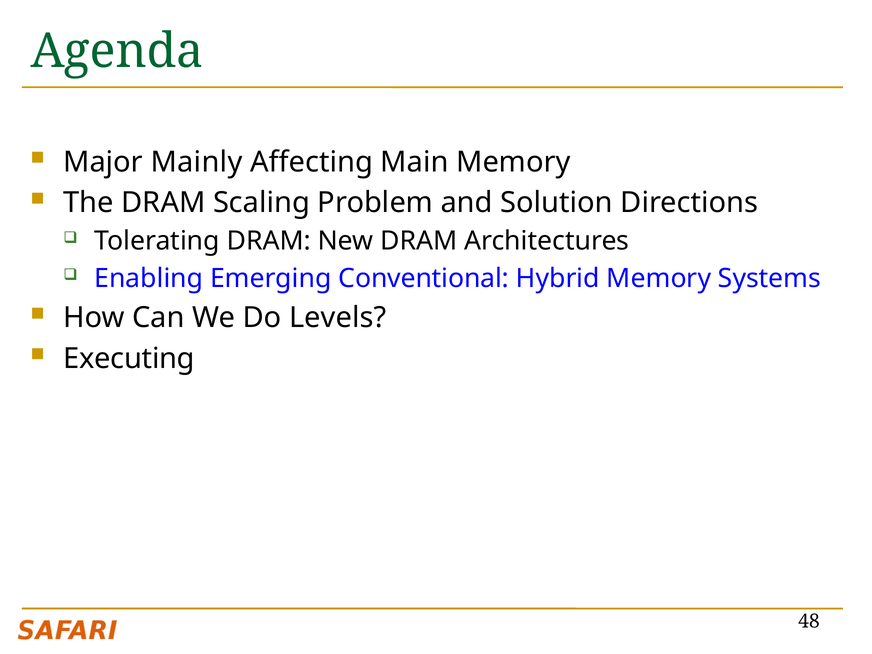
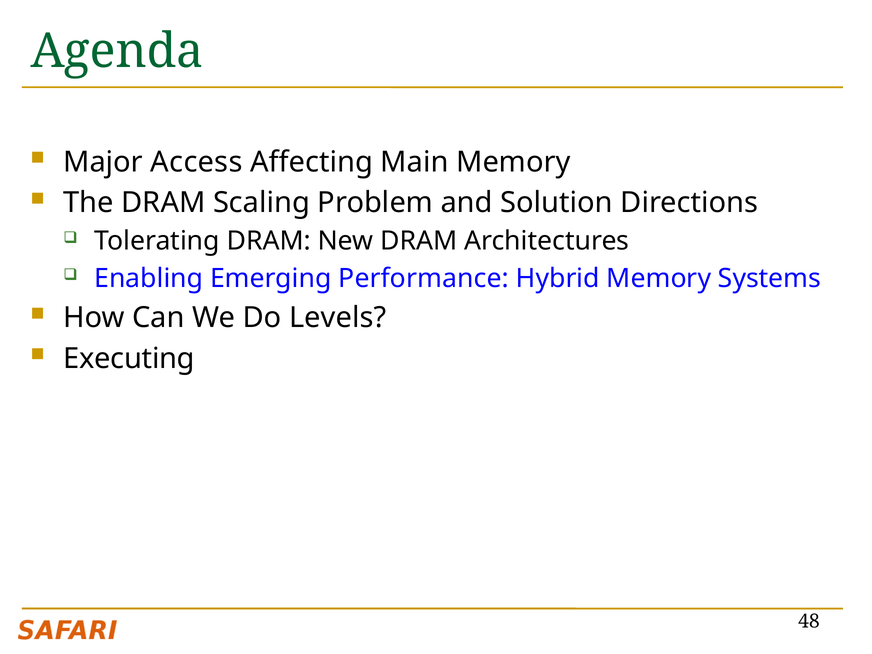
Mainly: Mainly -> Access (197, 162)
Conventional: Conventional -> Performance (424, 278)
